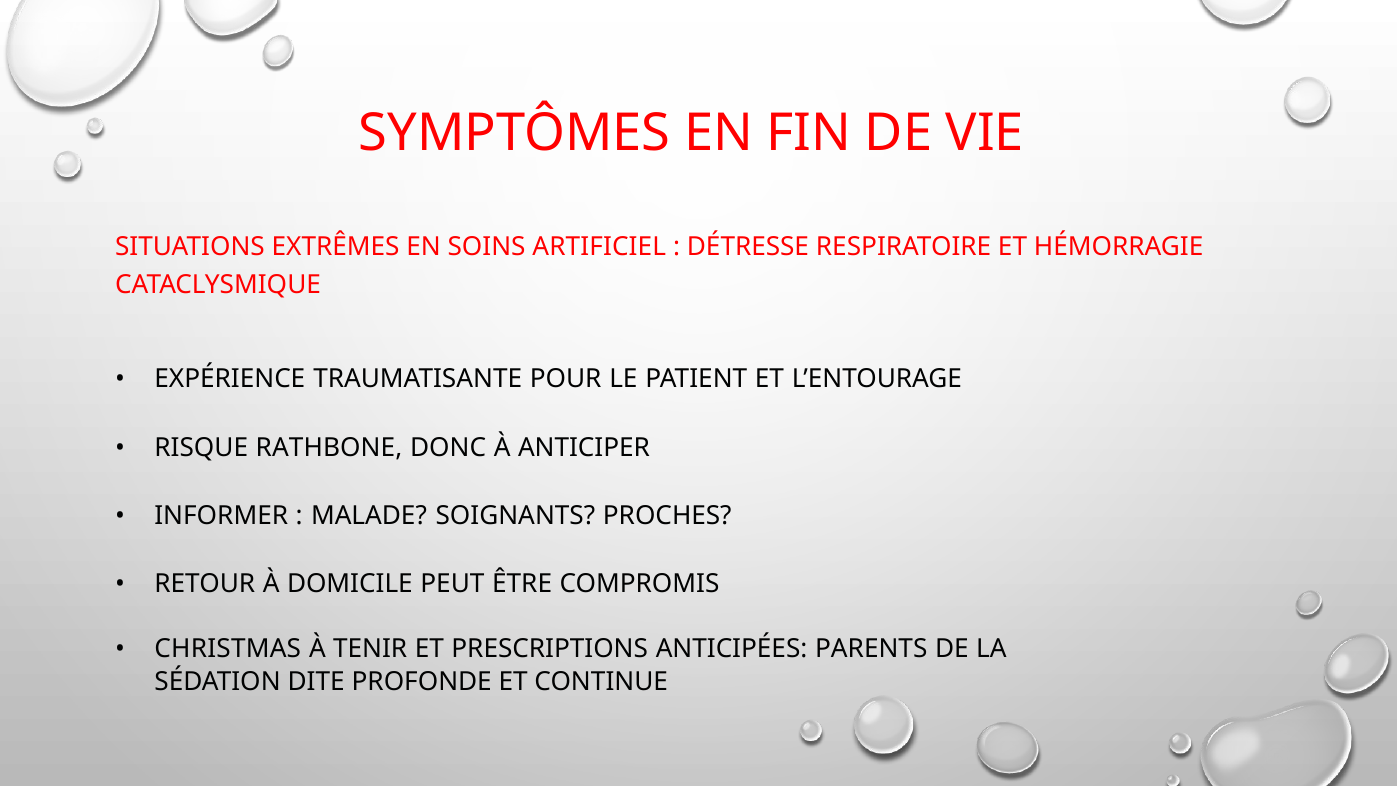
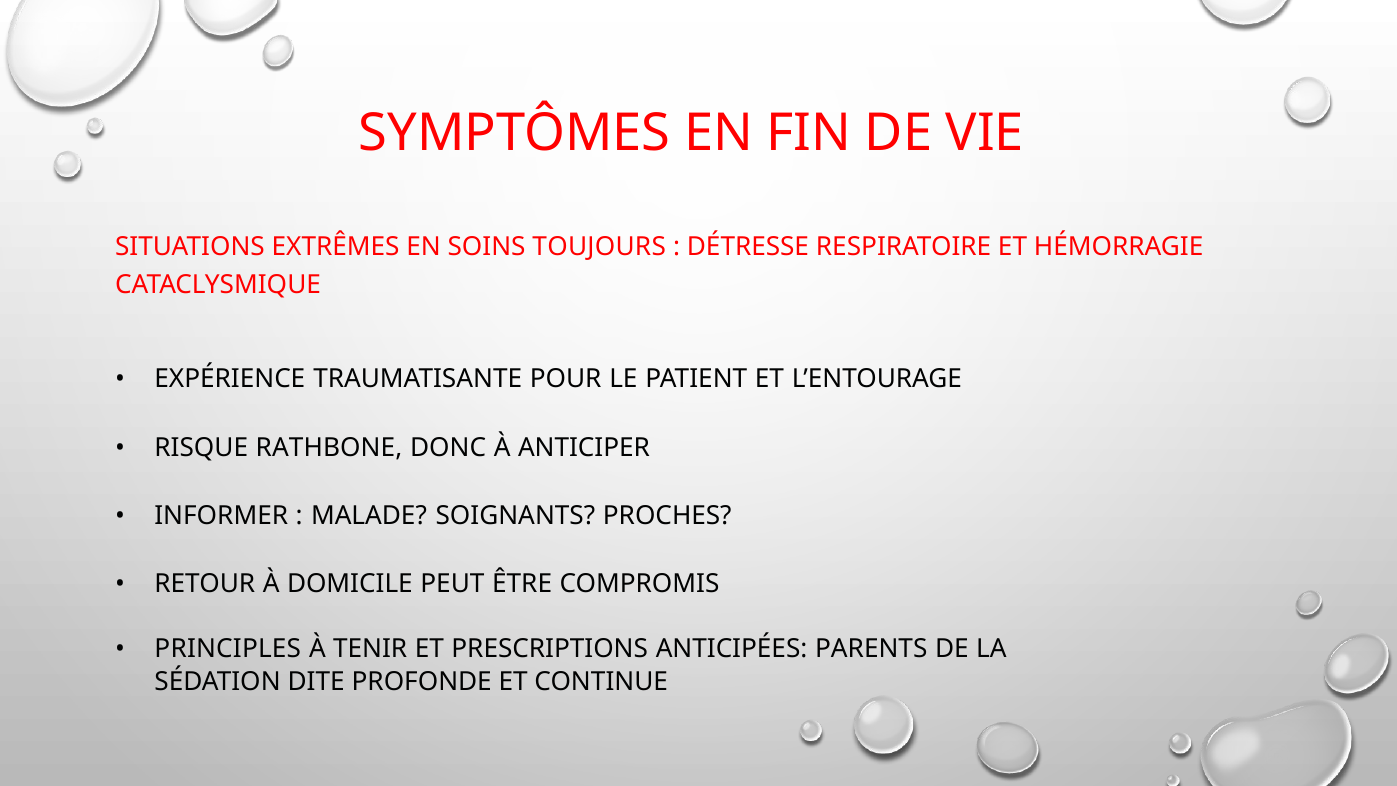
ARTIFICIEL: ARTIFICIEL -> TOUJOURS (599, 247)
CHRISTMAS: CHRISTMAS -> PRINCIPLES (228, 649)
